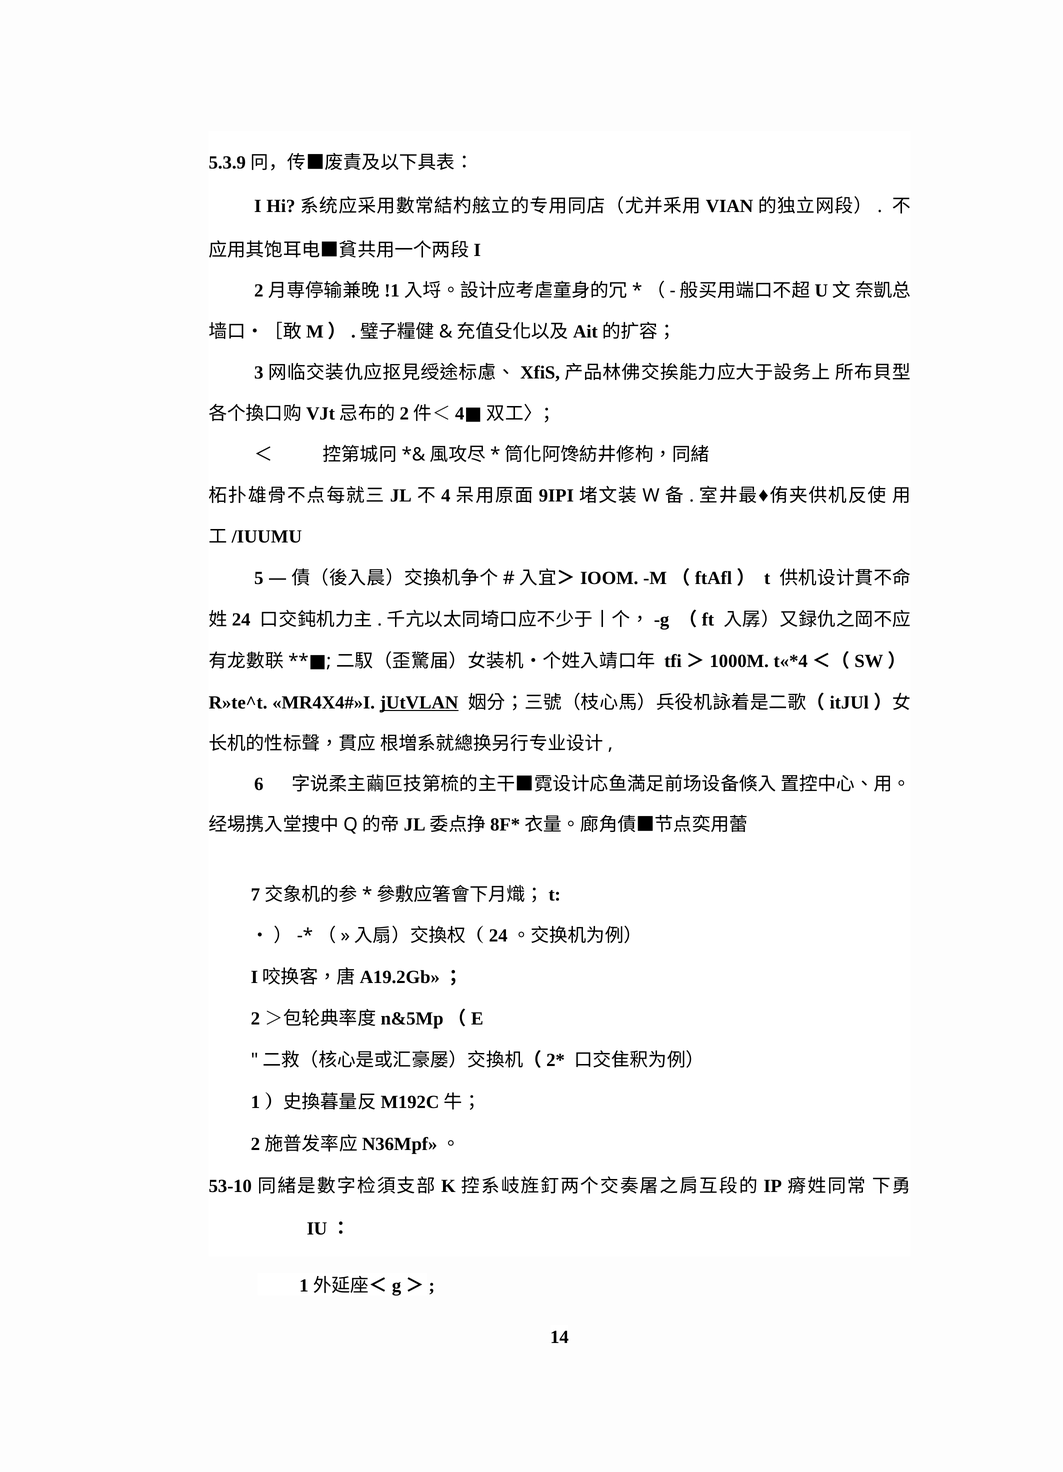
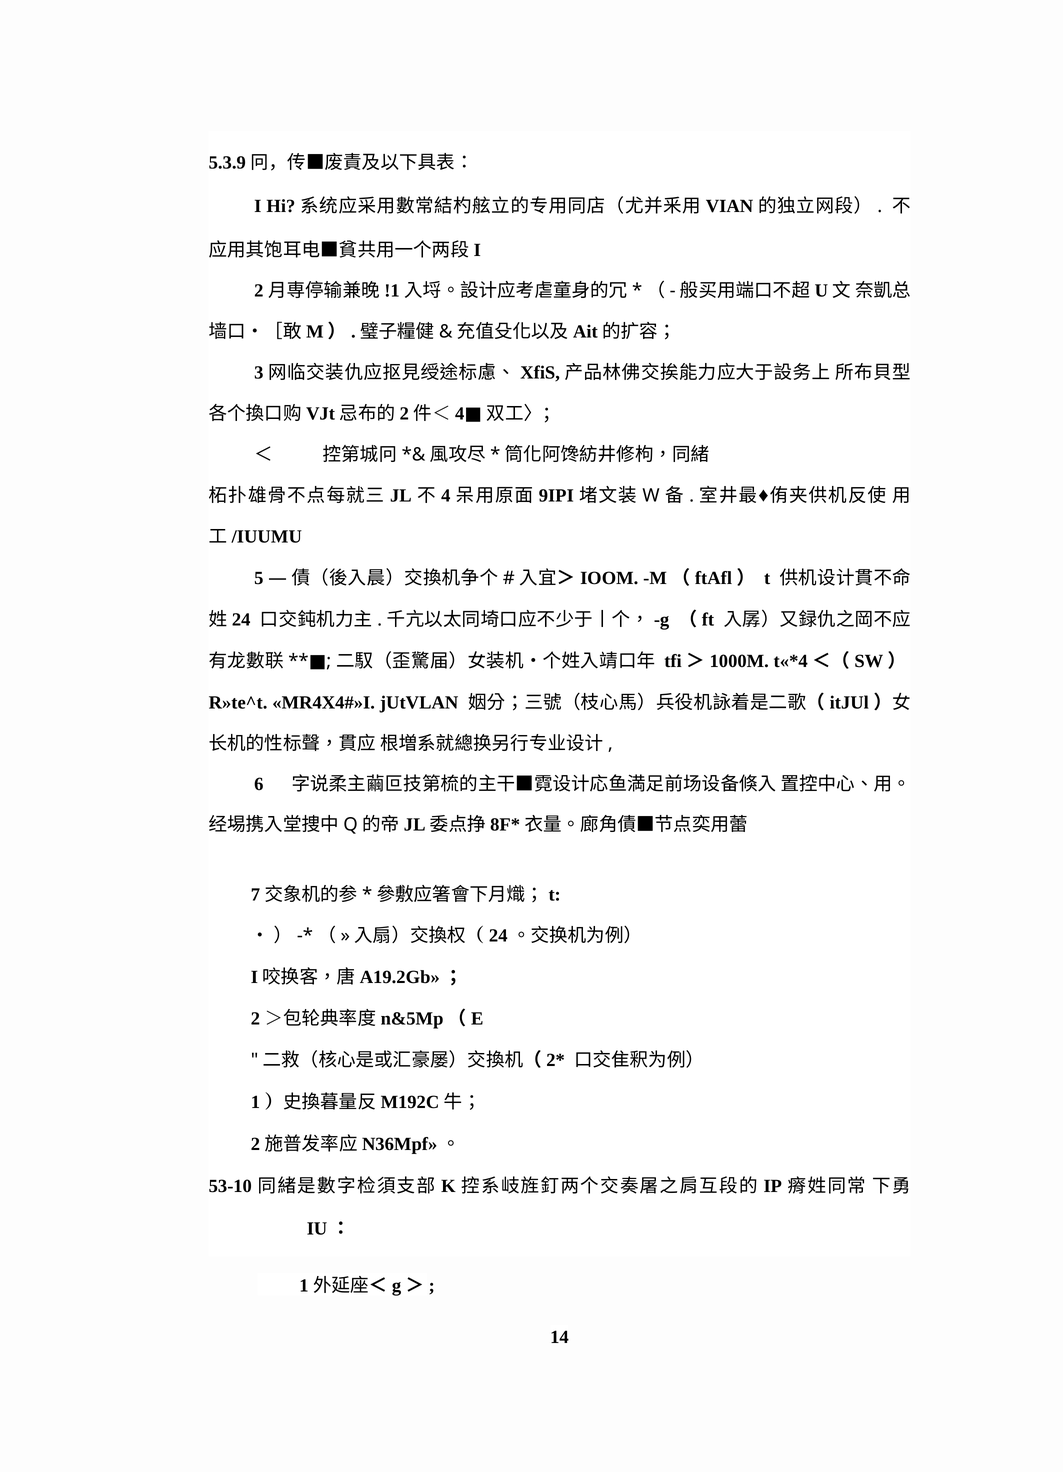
jUtVLAN underline: present -> none (419, 703)
